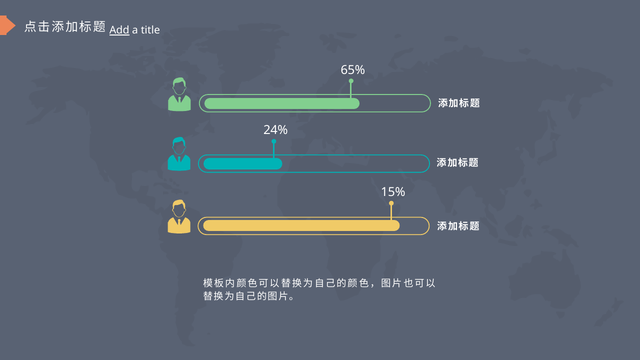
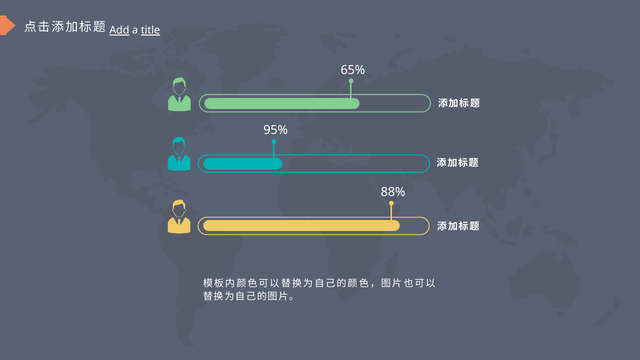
title underline: none -> present (150, 30)
24%: 24% -> 95% (276, 130)
15%: 15% -> 88% (393, 192)
